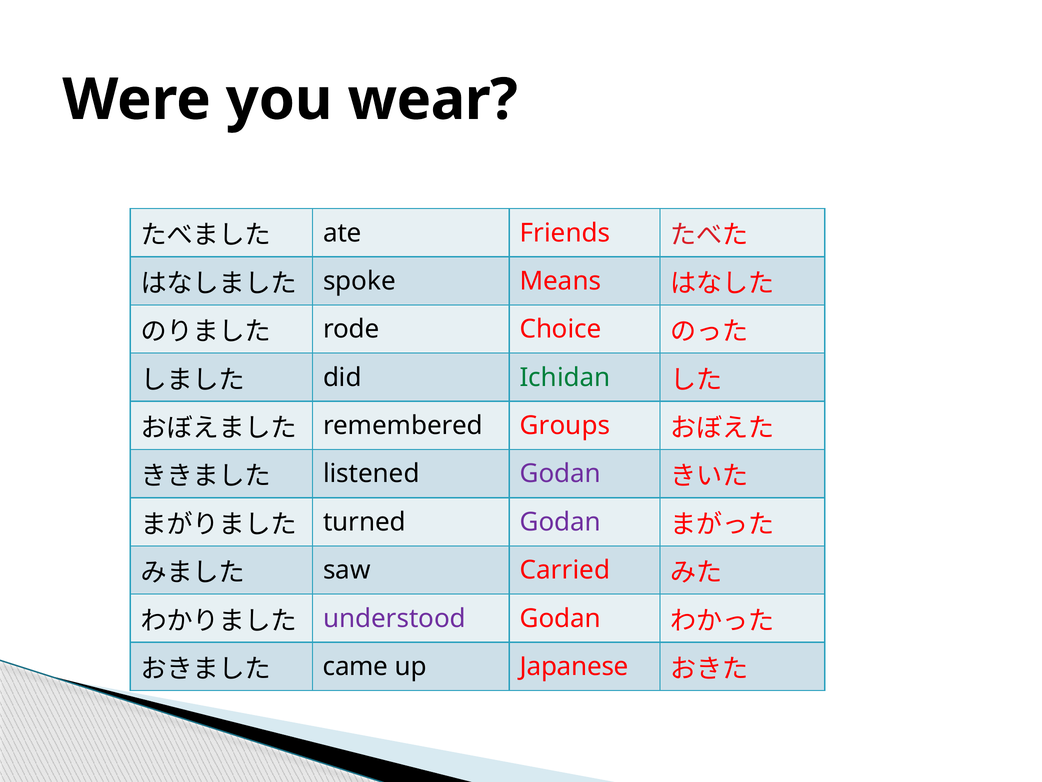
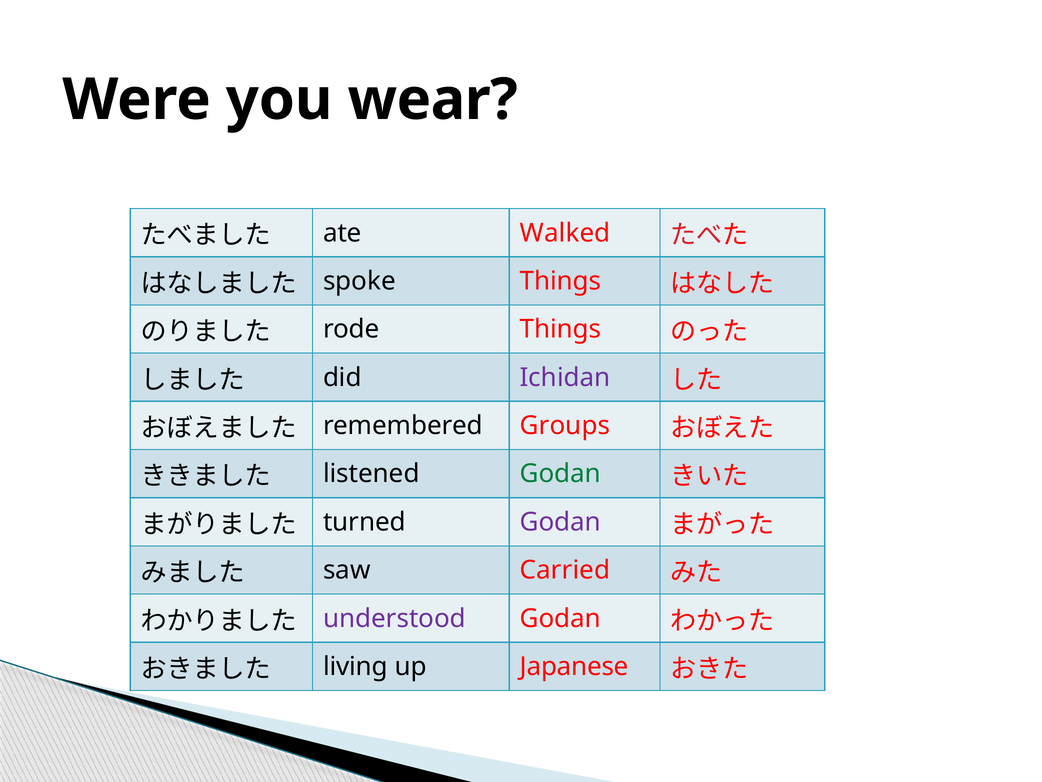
Friends: Friends -> Walked (565, 233)
spoke Means: Means -> Things (560, 281)
rode Choice: Choice -> Things (560, 329)
Ichidan colour: green -> purple (565, 377)
Godan colour: purple -> green (560, 474)
came: came -> living (355, 666)
